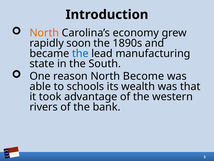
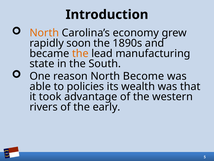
the colour: blue -> orange (80, 53)
schools: schools -> policies (85, 86)
bank: bank -> early (107, 107)
